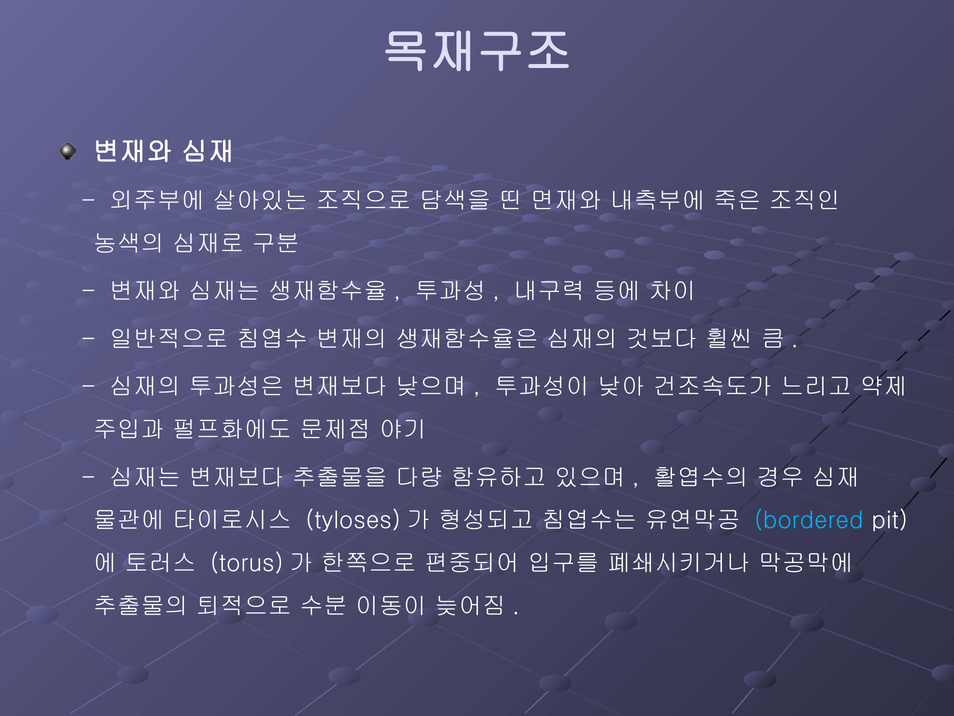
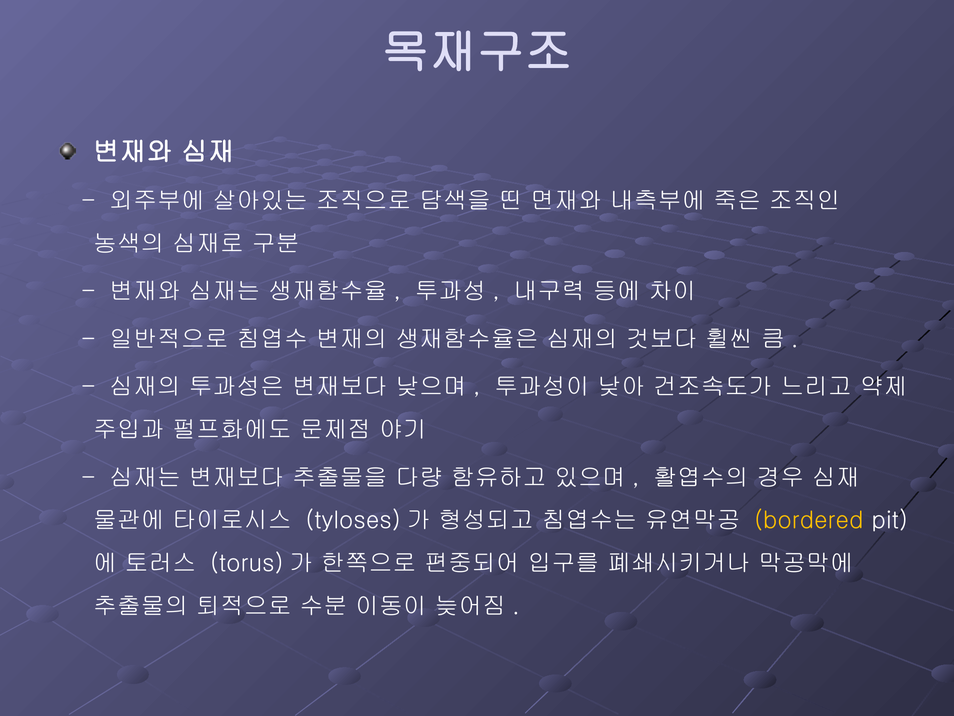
bordered colour: light blue -> yellow (809, 520)
